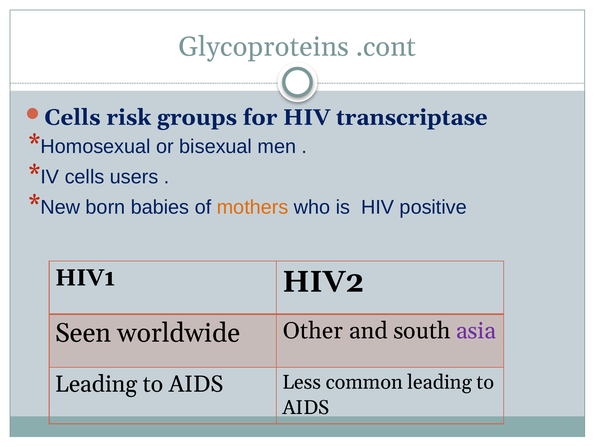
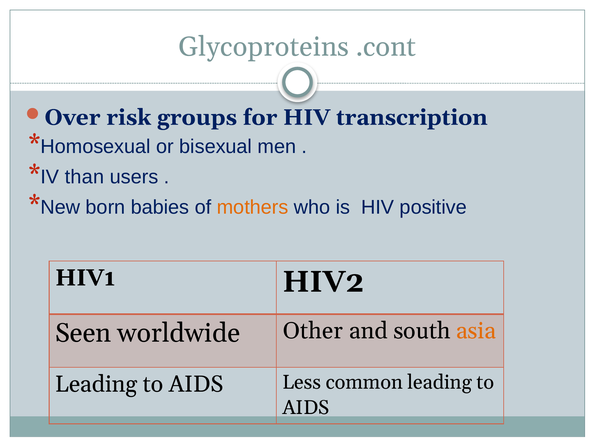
Cells: Cells -> Over (72, 117)
transcriptase: transcriptase -> transcription (412, 117)
cells: cells -> than (84, 177)
asia colour: purple -> orange (476, 330)
